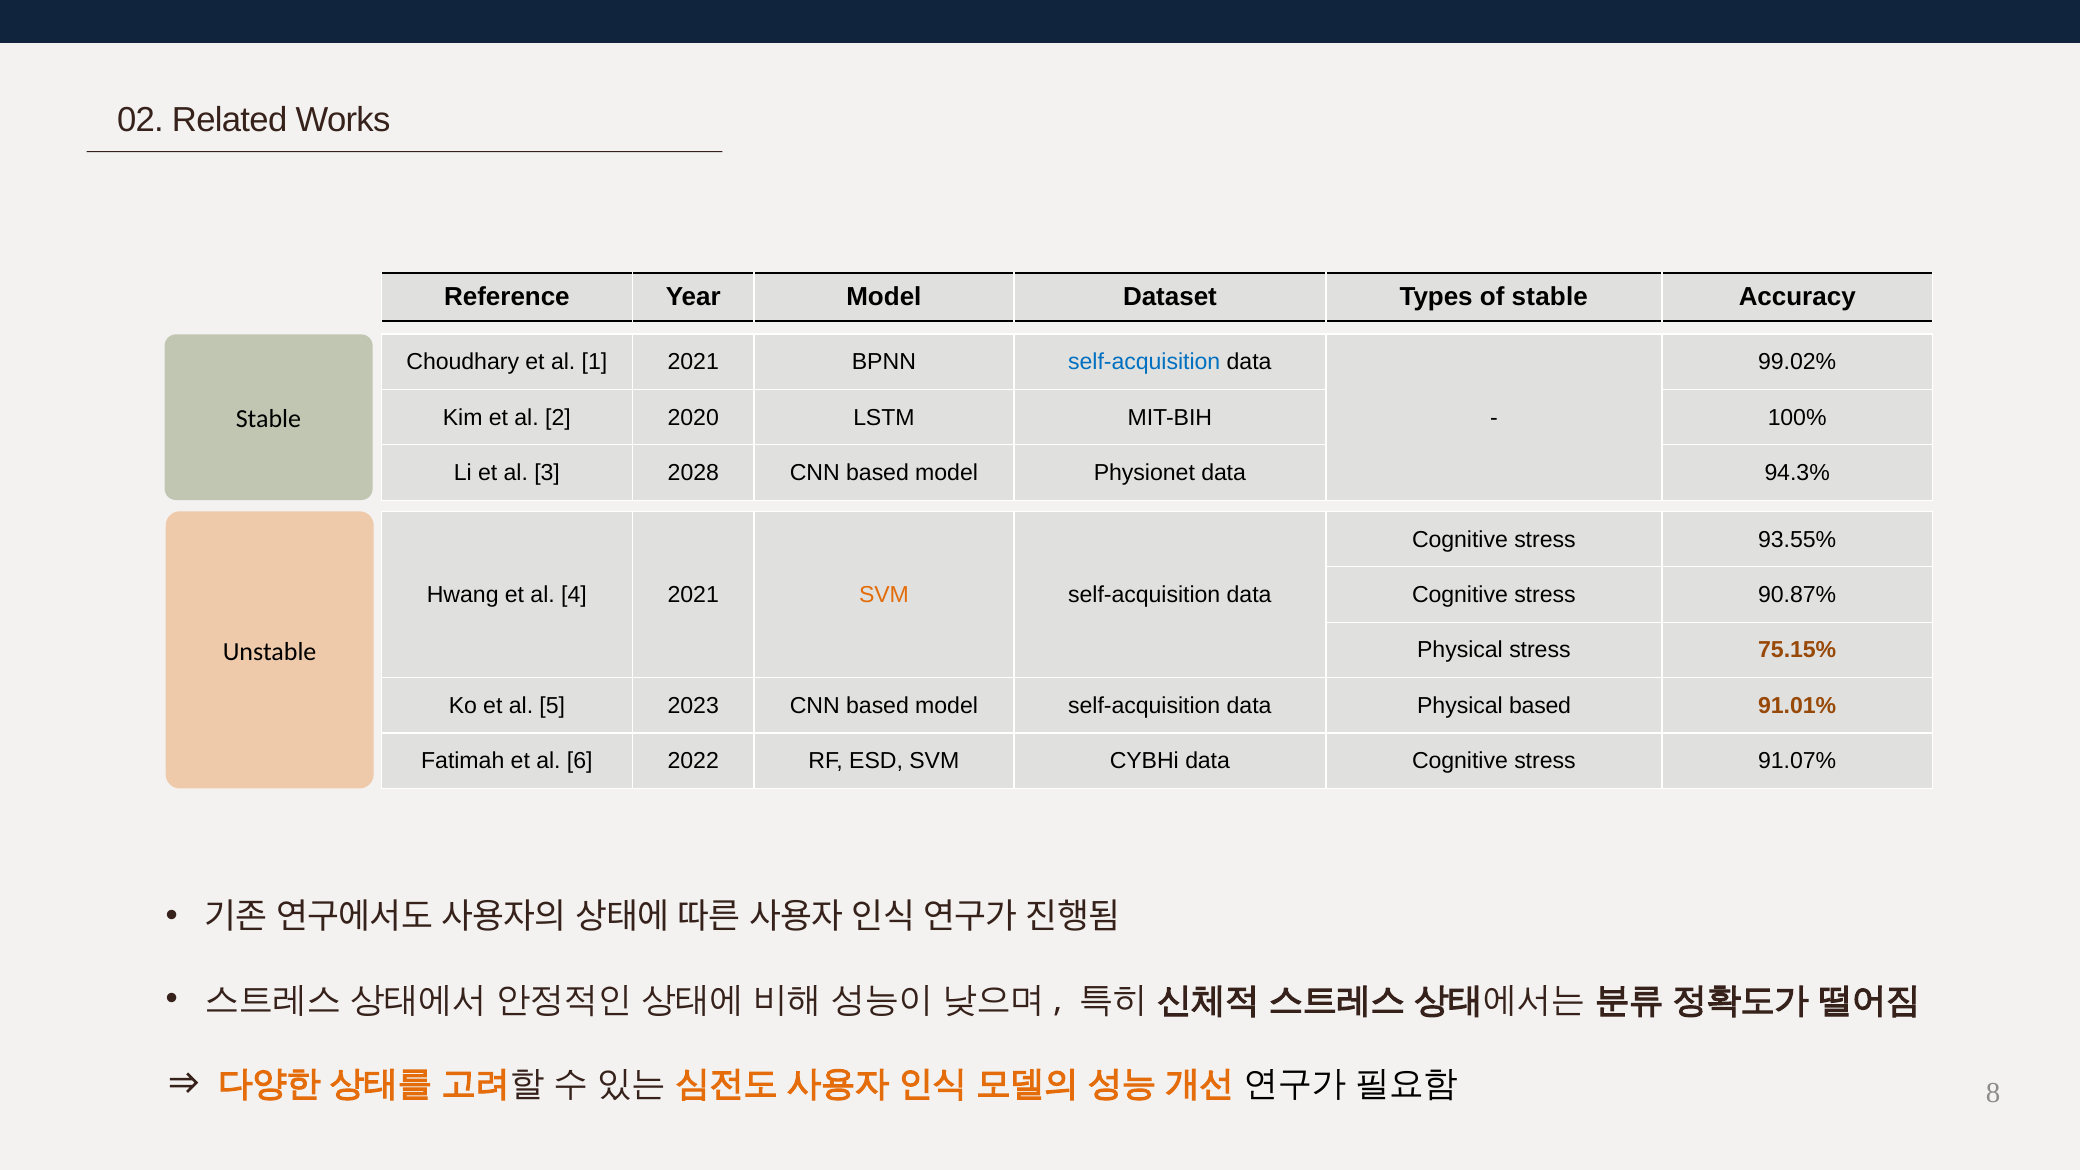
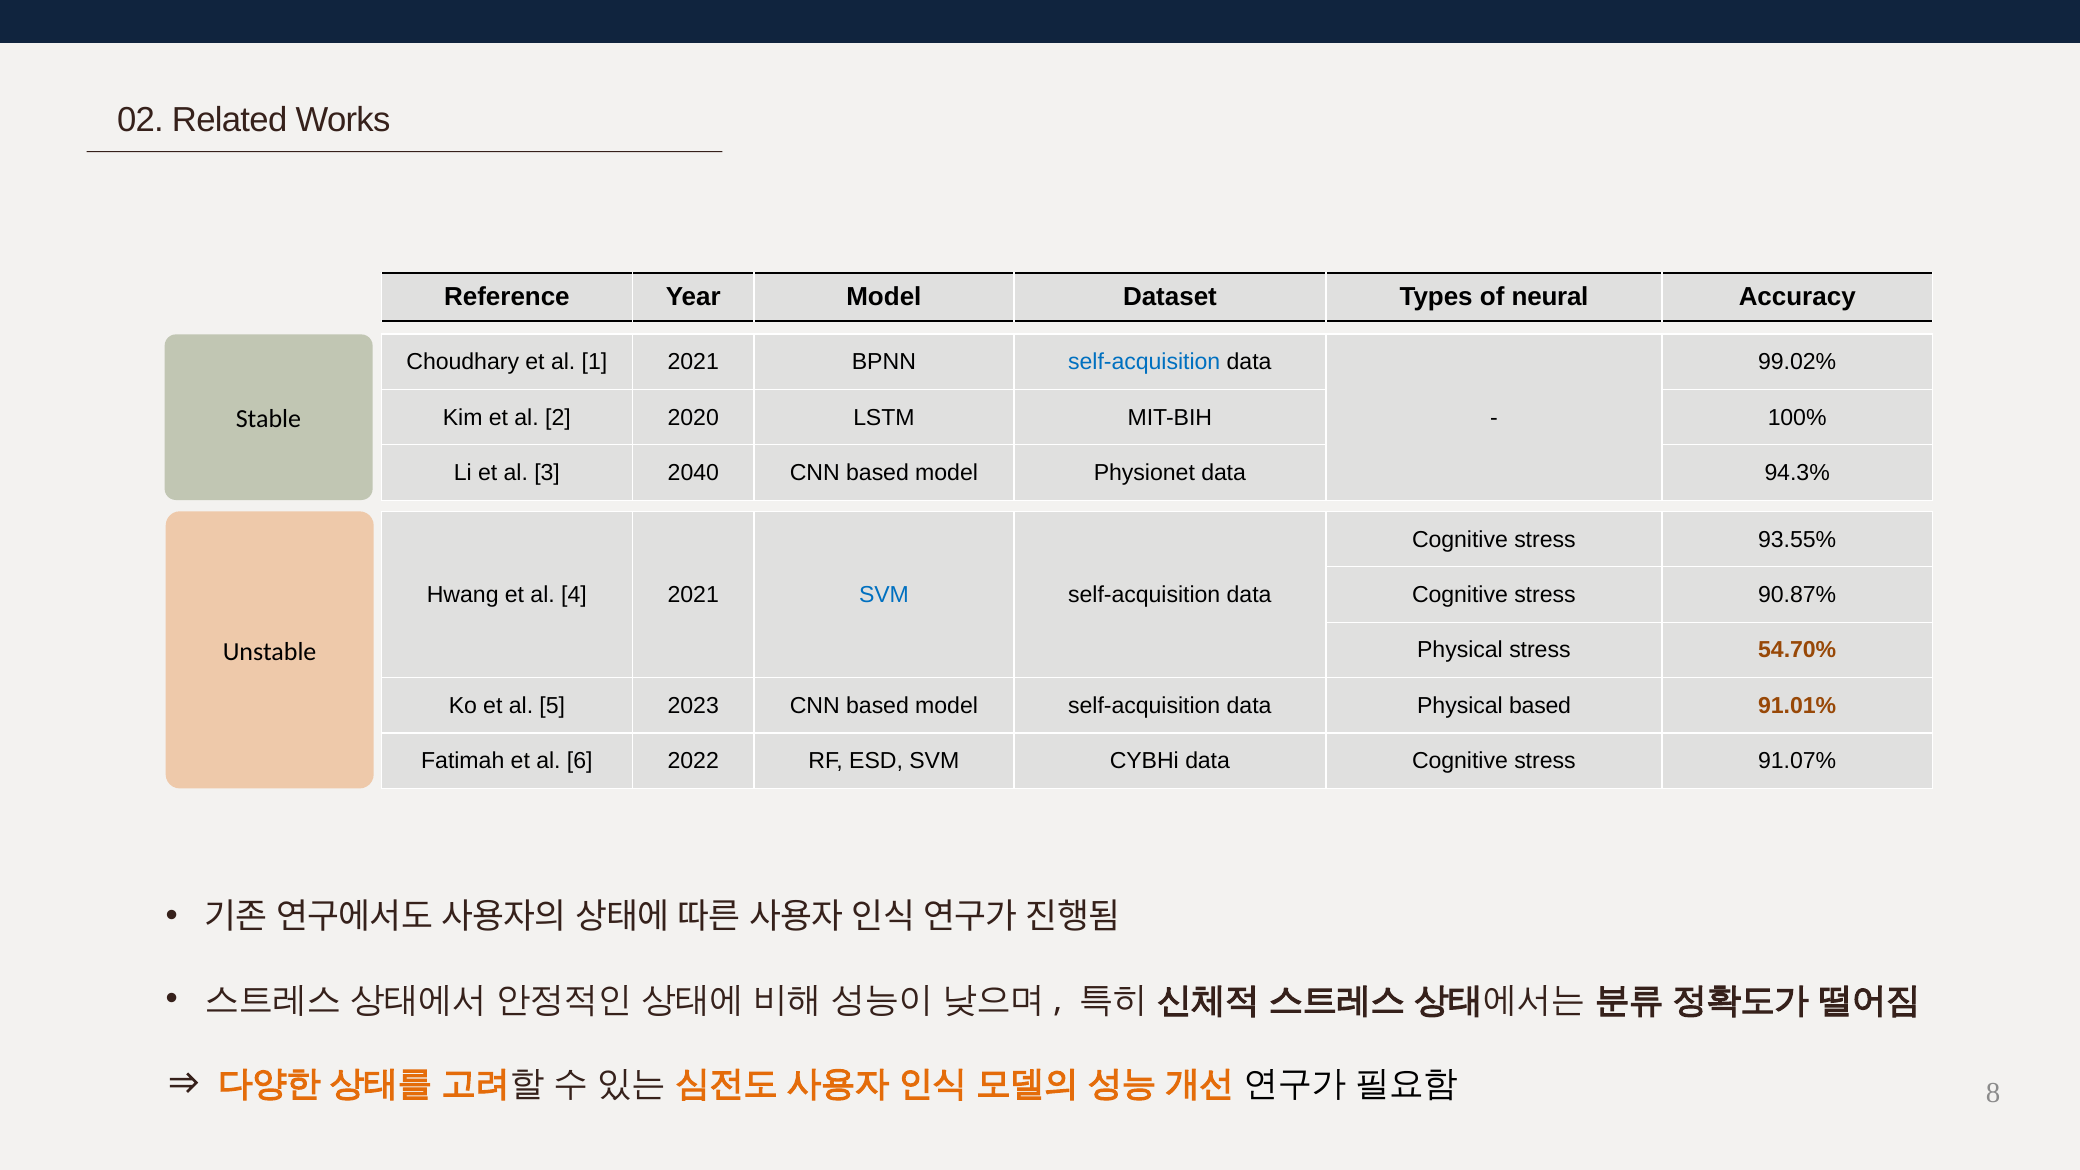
of stable: stable -> neural (1550, 297)
2028: 2028 -> 2040 (693, 473)
SVM colour: orange -> blue (884, 595)
75.15%: 75.15% -> 54.70% (1797, 650)
